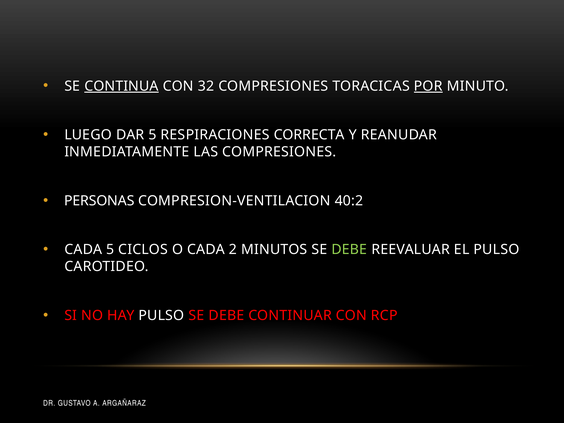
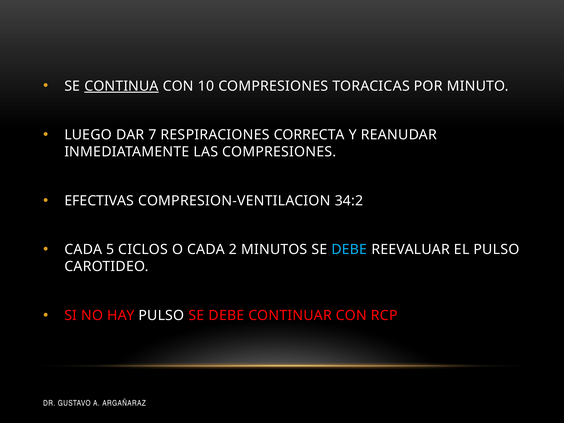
32: 32 -> 10 (206, 86)
POR underline: present -> none (428, 86)
DAR 5: 5 -> 7 (152, 135)
PERSONAS: PERSONAS -> EFECTIVAS (99, 201)
40:2: 40:2 -> 34:2 (349, 201)
DEBE colour: light green -> light blue (349, 250)
